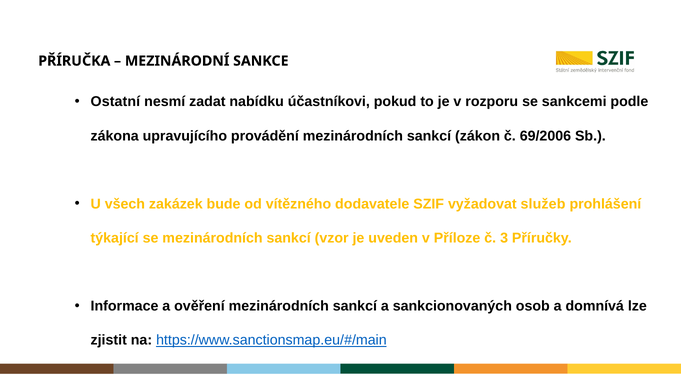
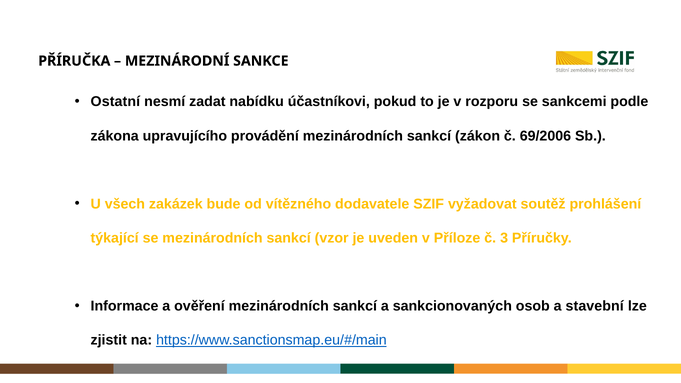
služeb: služeb -> soutěž (543, 204)
domnívá: domnívá -> stavební (595, 306)
